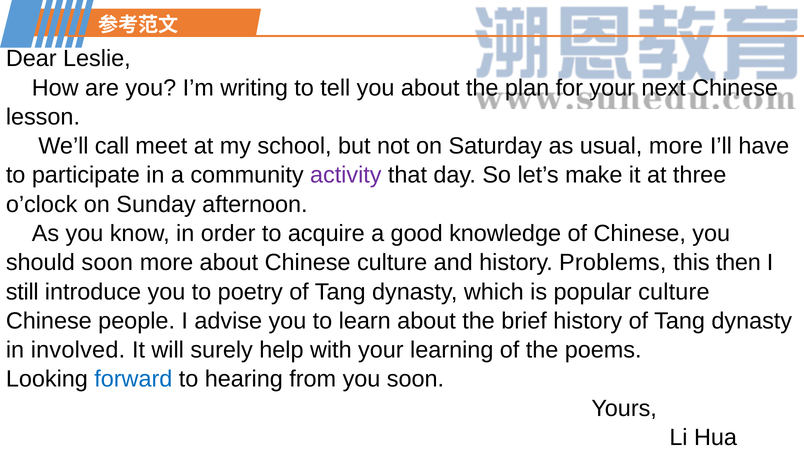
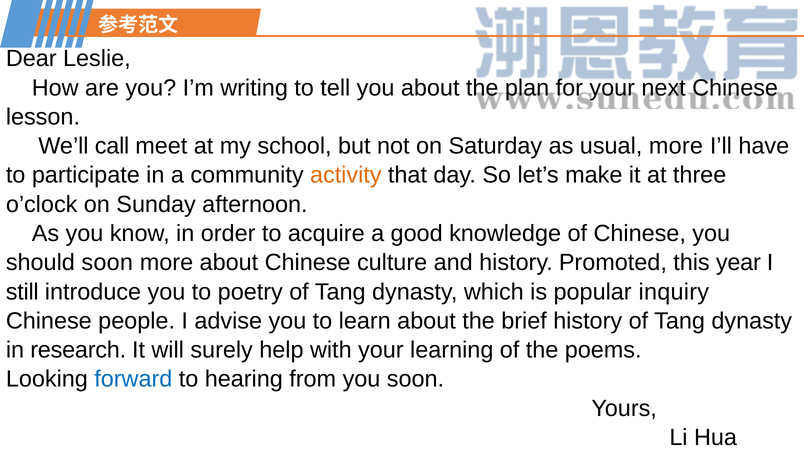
activity colour: purple -> orange (346, 175)
Problems: Problems -> Promoted (613, 263)
then: then -> year (738, 263)
popular culture: culture -> inquiry (674, 292)
involved: involved -> research (78, 350)
